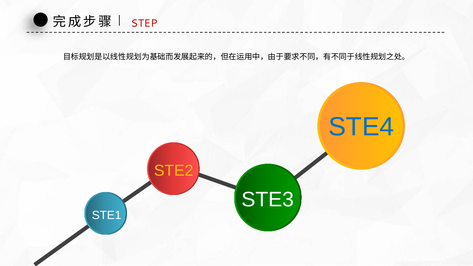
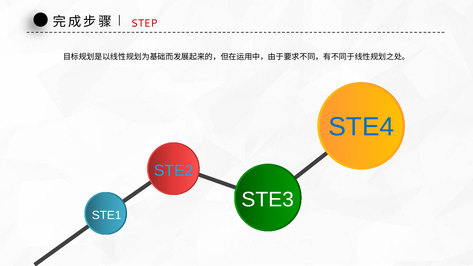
STE2 colour: yellow -> light blue (174, 171)
